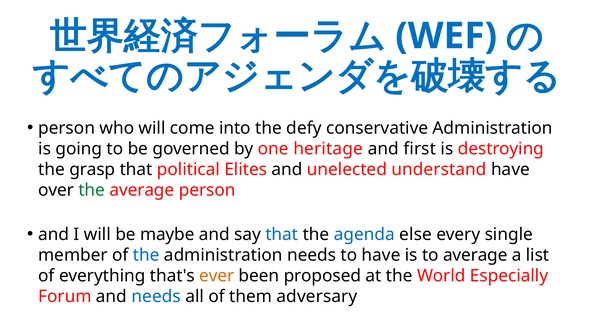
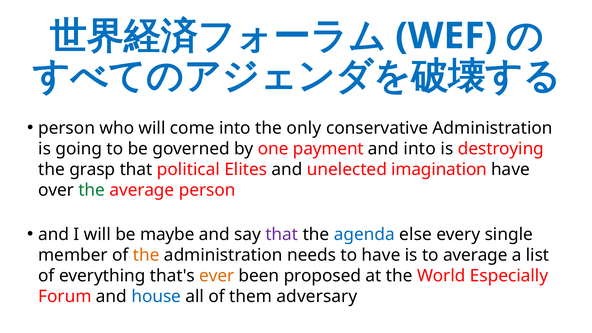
defy: defy -> only (304, 128)
heritage: heritage -> payment (328, 149)
and first: first -> into (420, 149)
understand: understand -> imagination (439, 170)
that colour: blue -> purple (282, 234)
the colour: blue -> orange (146, 255)
and needs: needs -> house (156, 296)
